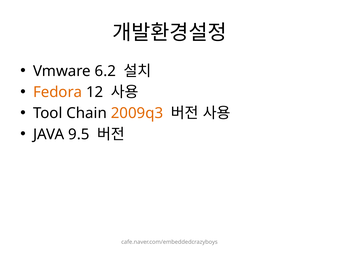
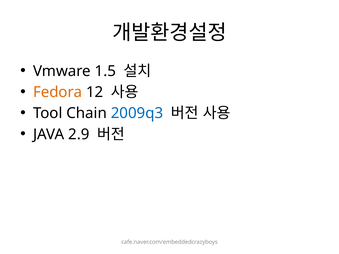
6.2: 6.2 -> 1.5 (105, 71)
2009q3 colour: orange -> blue (137, 113)
9.5: 9.5 -> 2.9 (79, 134)
